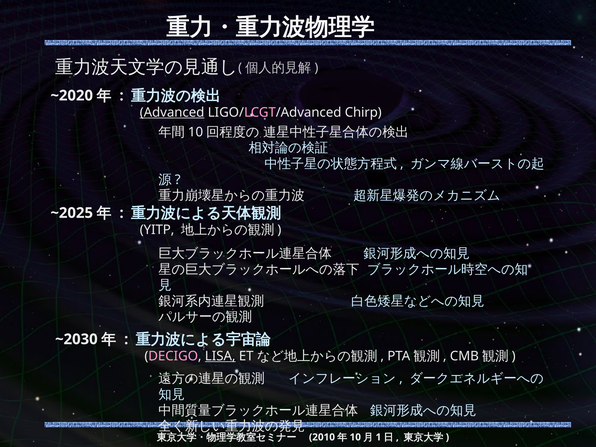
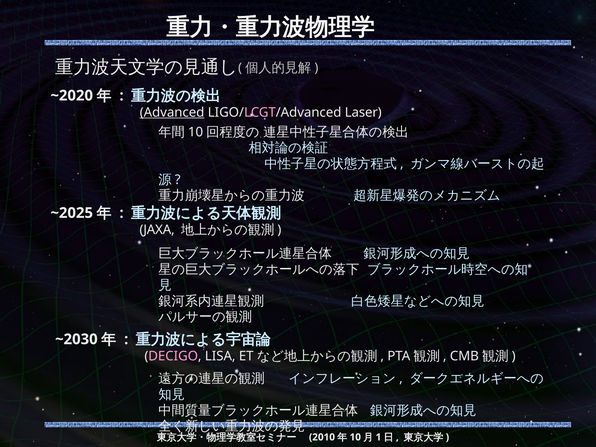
Chirp: Chirp -> Laser (363, 112)
YITP: YITP -> JAXA (157, 230)
LISA underline: present -> none (220, 356)
